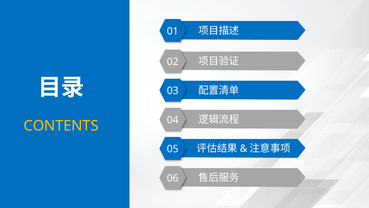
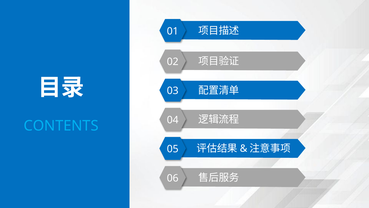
CONTENTS colour: yellow -> light blue (61, 126)
